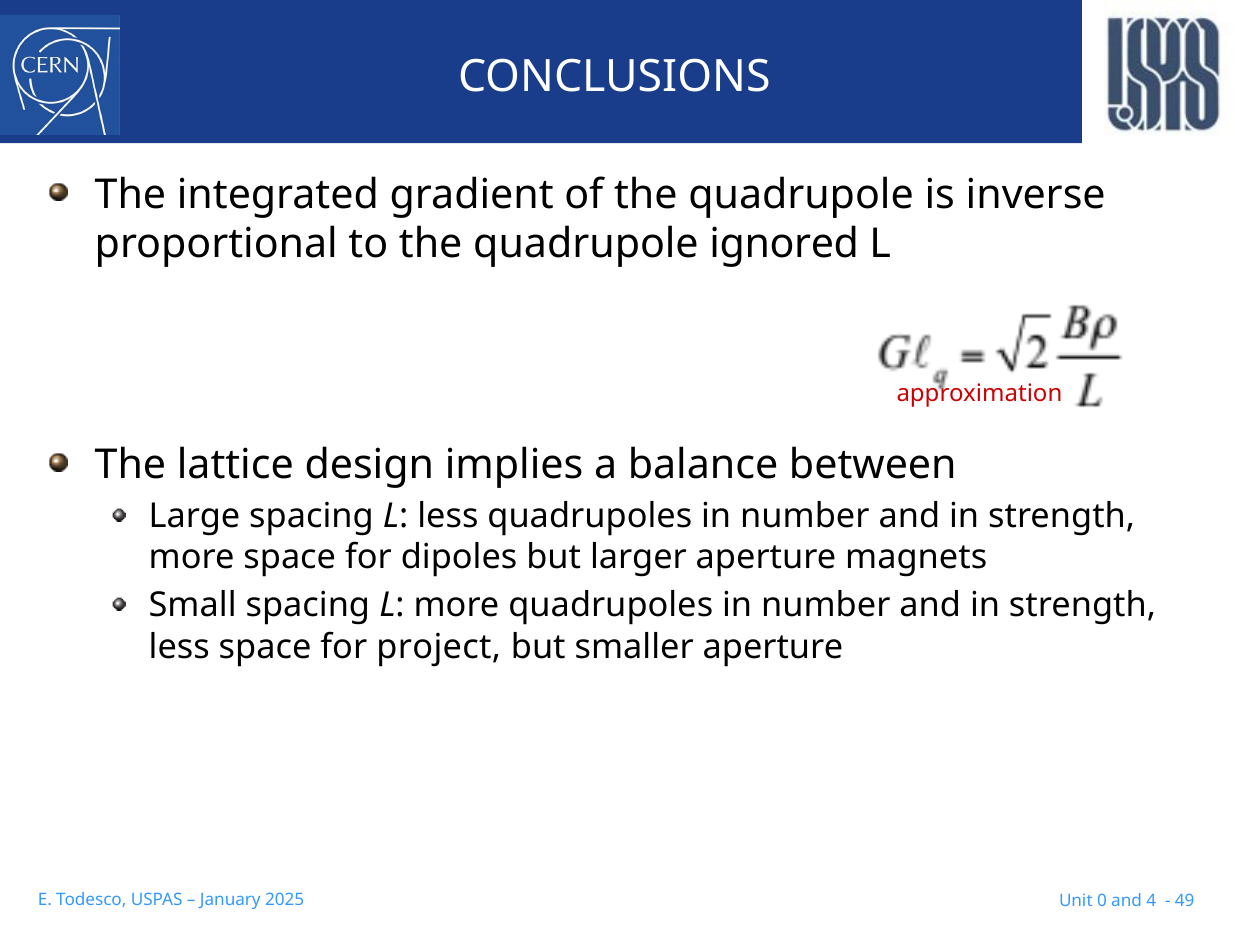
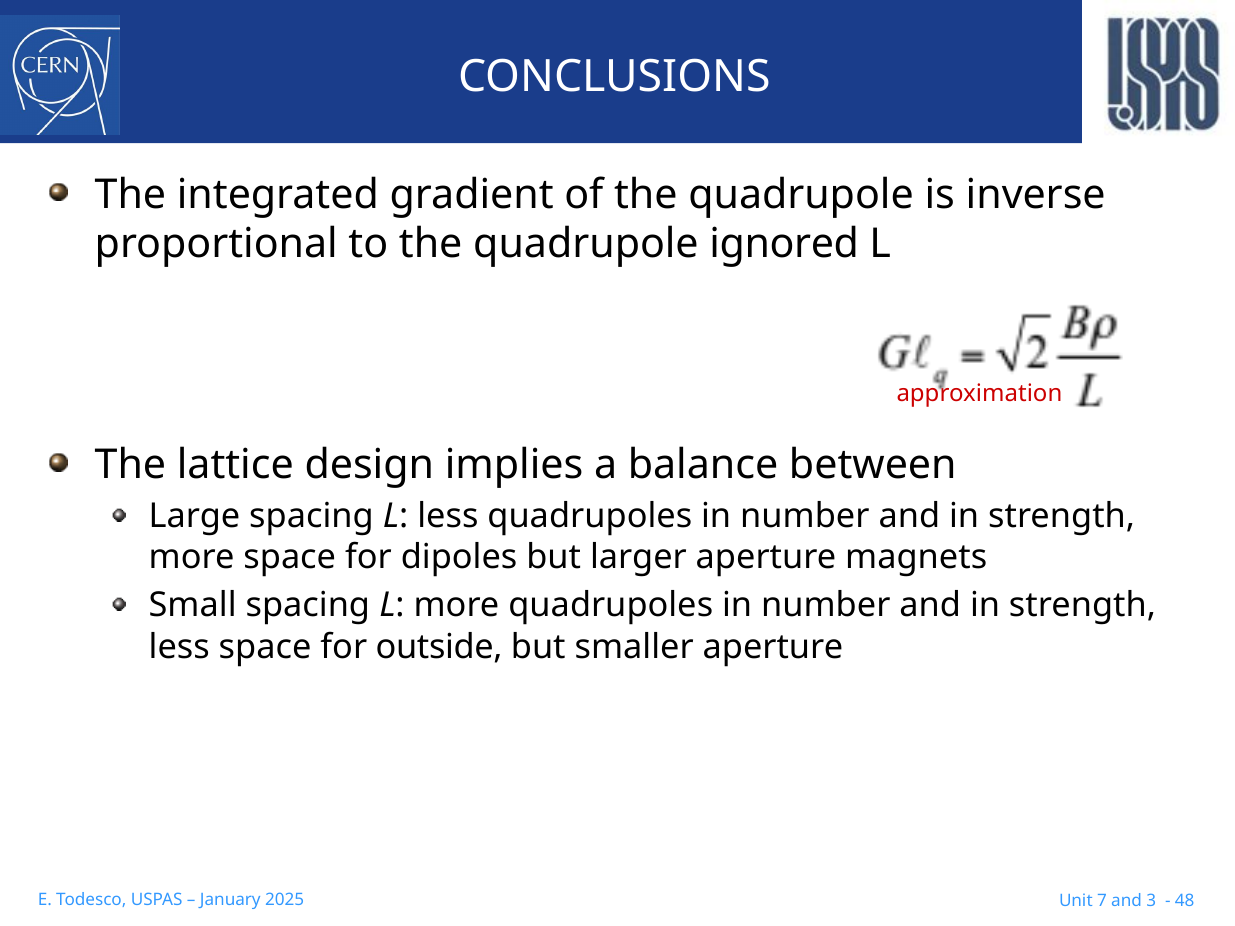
project: project -> outside (439, 647)
0: 0 -> 7 (1102, 901)
4: 4 -> 3 (1151, 901)
49: 49 -> 48 (1185, 901)
